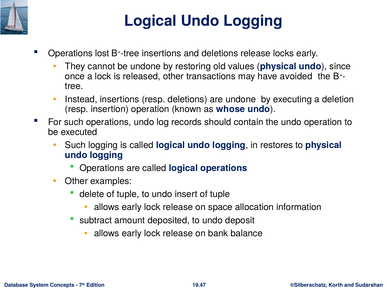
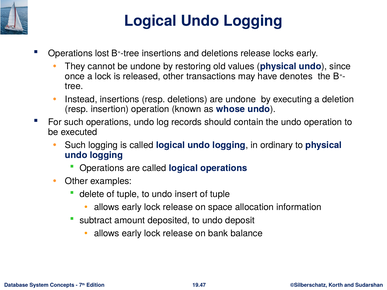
avoided: avoided -> denotes (296, 76)
restores: restores -> ordinary (277, 145)
